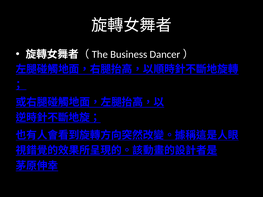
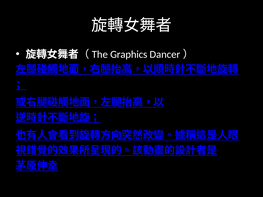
Business: Business -> Graphics (129, 54)
